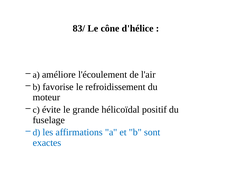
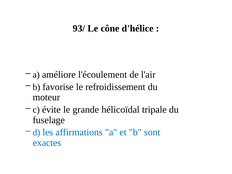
83/: 83/ -> 93/ (79, 28)
positif: positif -> tripale (154, 110)
